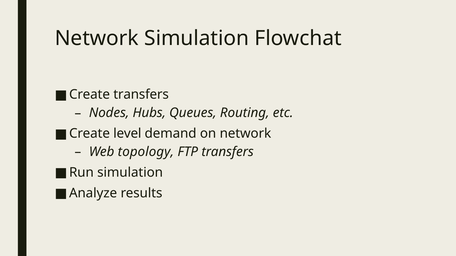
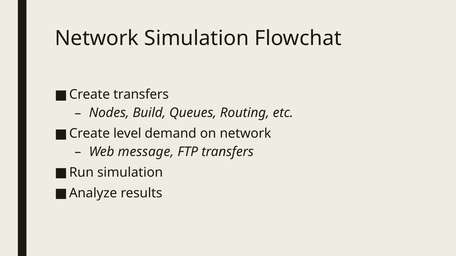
Hubs: Hubs -> Build (149, 113)
topology: topology -> message (146, 152)
